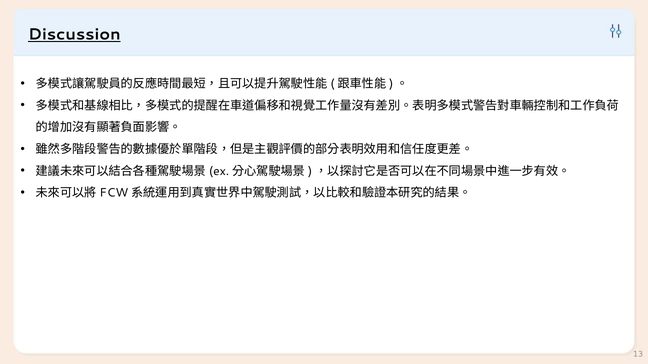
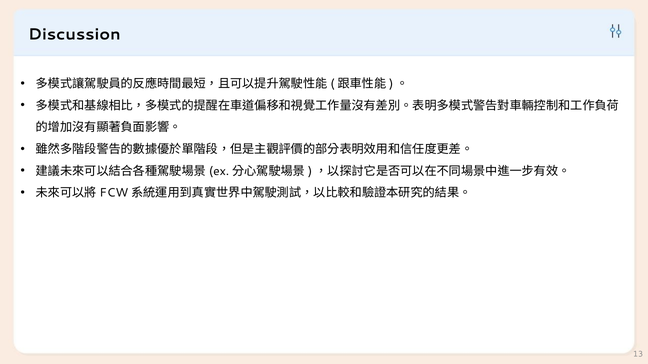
Discussion underline: present -> none (74, 35)
